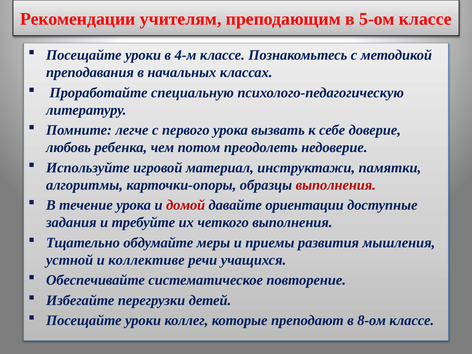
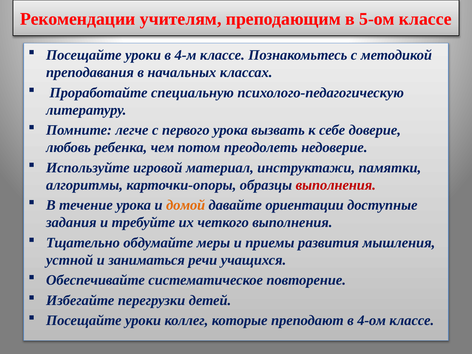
домой colour: red -> orange (186, 205)
коллективе: коллективе -> заниматься (147, 260)
8-ом: 8-ом -> 4-ом (372, 320)
